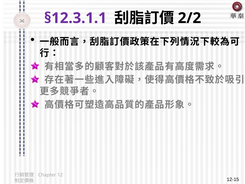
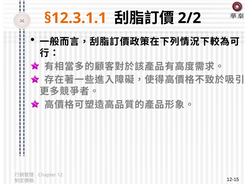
§12.3.1.1 colour: purple -> orange (75, 18)
